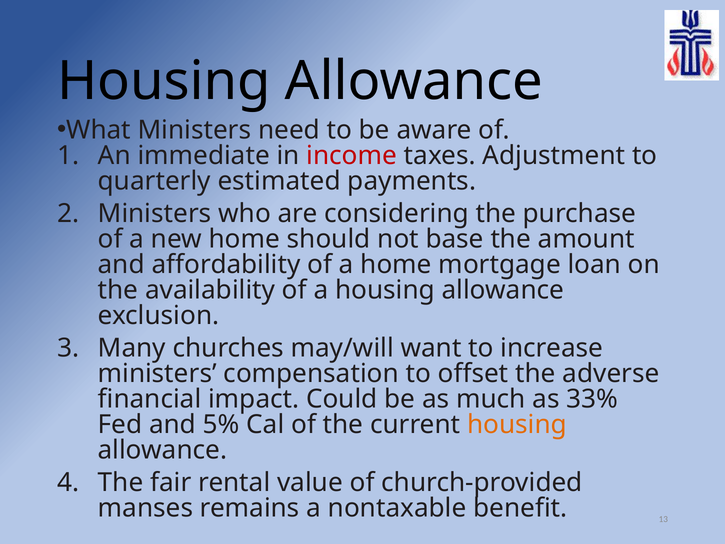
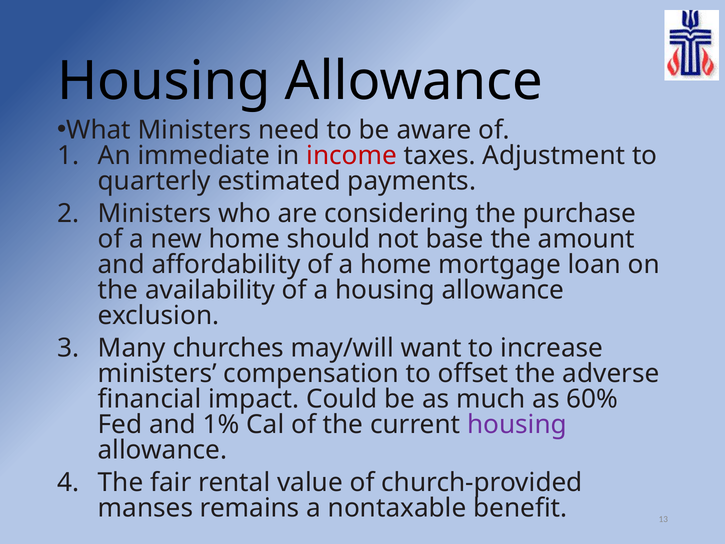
33%: 33% -> 60% (592, 399)
5%: 5% -> 1% (221, 424)
housing colour: orange -> purple (517, 424)
